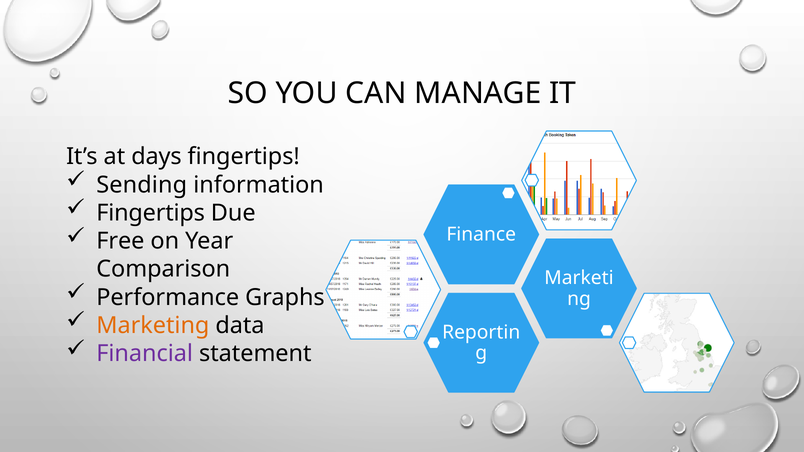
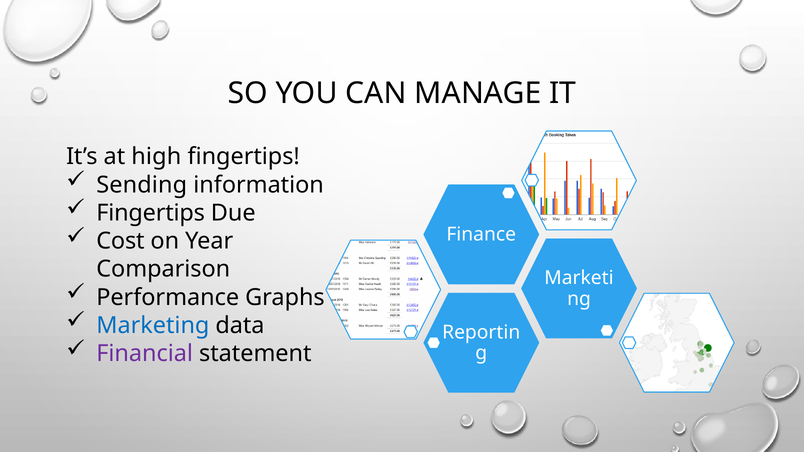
days: days -> high (156, 157)
Free: Free -> Cost (120, 241)
Marketing colour: orange -> blue (153, 326)
